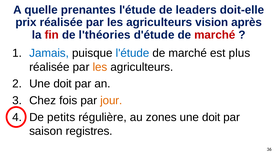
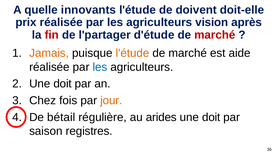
prenantes: prenantes -> innovants (88, 10)
leaders: leaders -> doivent (196, 10)
l'théories: l'théories -> l'partager (105, 35)
Jamais colour: blue -> orange (49, 53)
l'étude colour: blue -> orange (132, 53)
plus: plus -> aide (240, 53)
les colour: orange -> blue (100, 67)
petits: petits -> bétail (61, 117)
zones: zones -> arides (161, 117)
